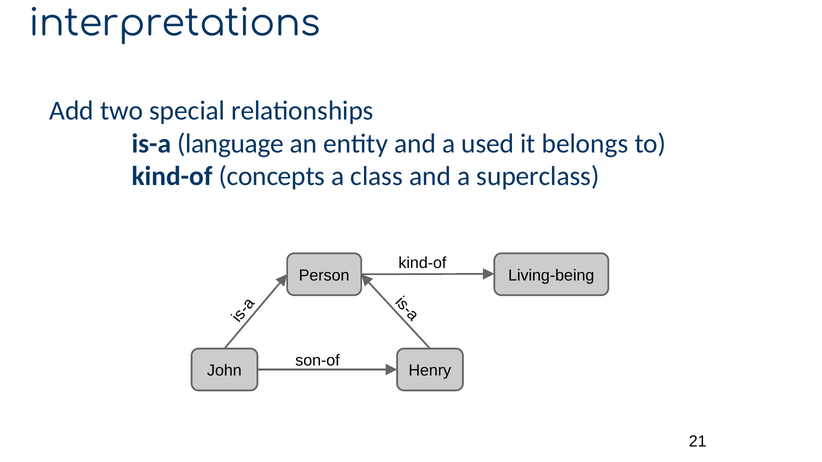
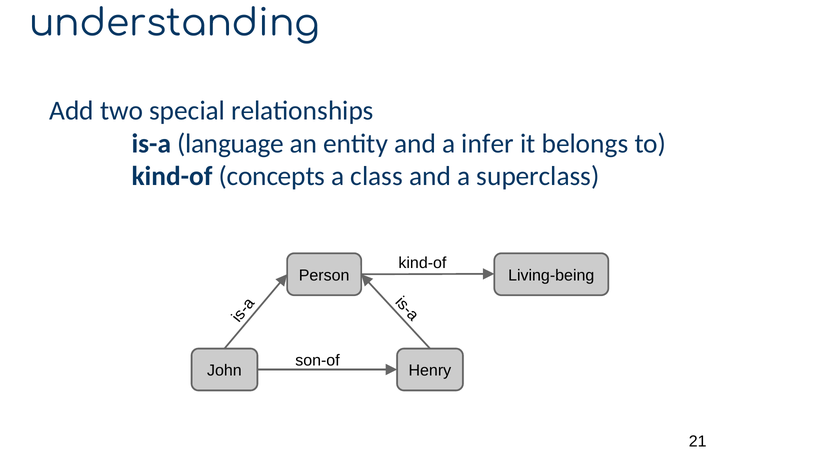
interpretations: interpretations -> understanding (175, 23)
used: used -> infer (488, 144)
